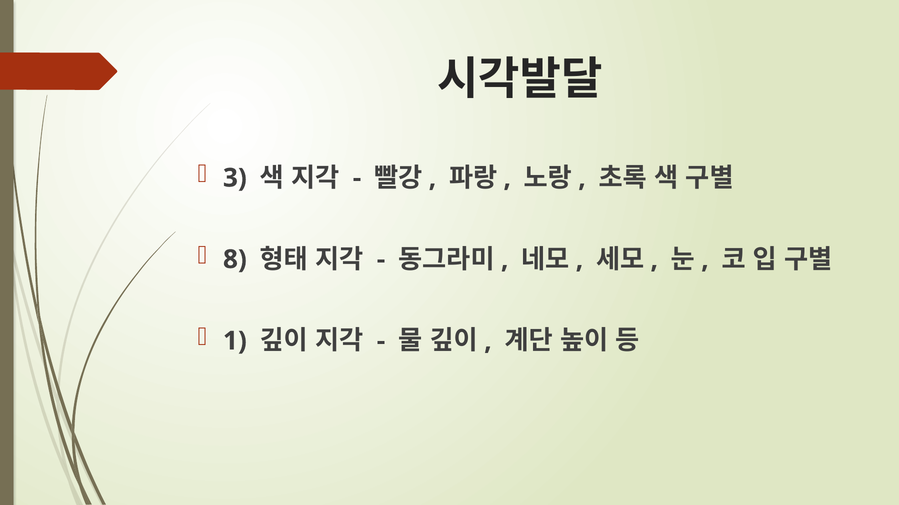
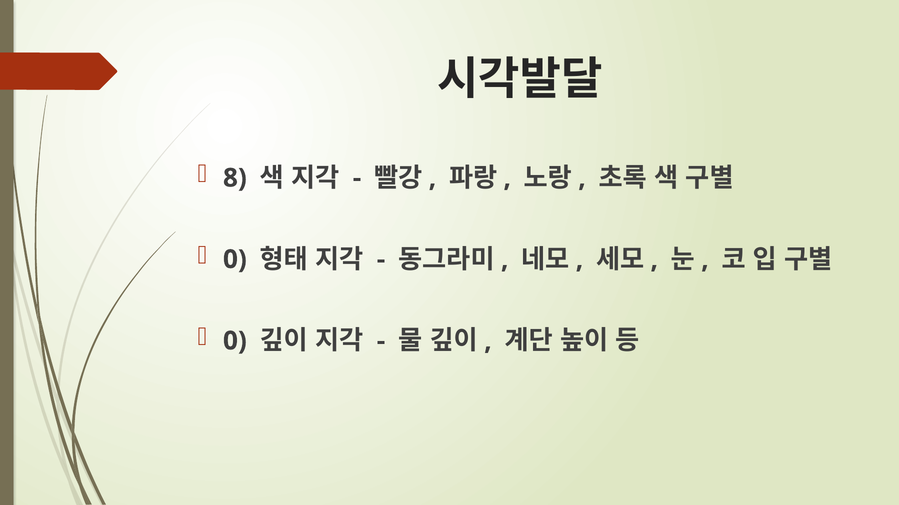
3: 3 -> 8 (235, 178)
8: 8 -> 0 (235, 260)
1: 1 -> 0 (235, 341)
